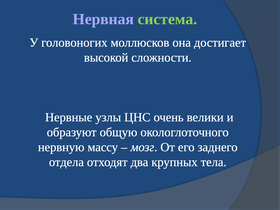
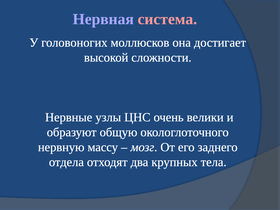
система colour: light green -> pink (167, 19)
